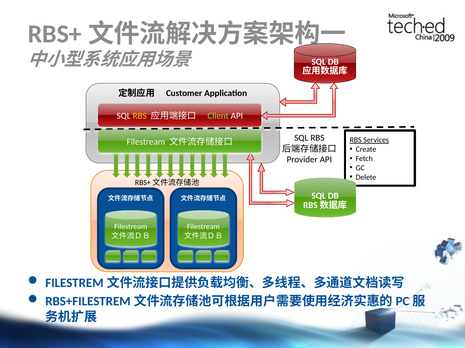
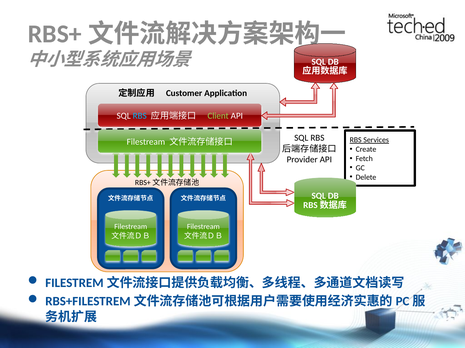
RBS colour: yellow -> light blue (140, 116)
